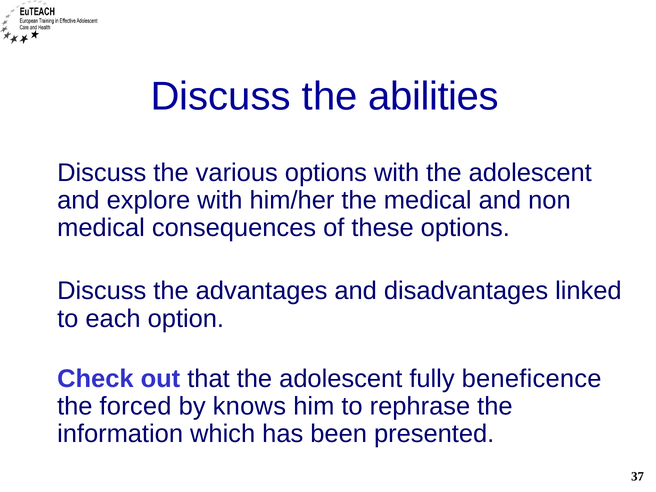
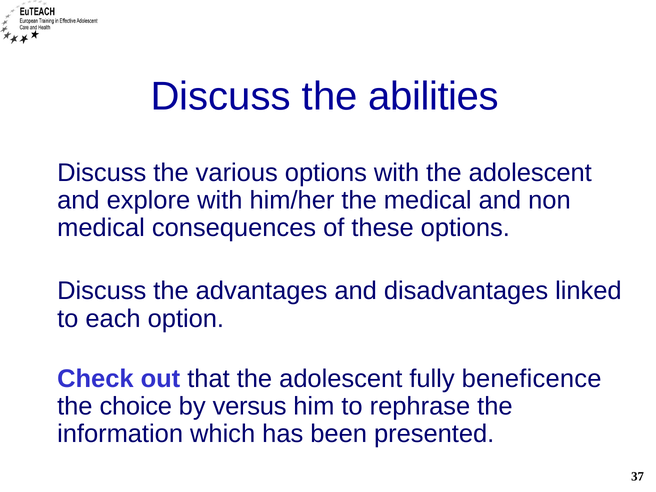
forced: forced -> choice (136, 406)
knows: knows -> versus (250, 406)
